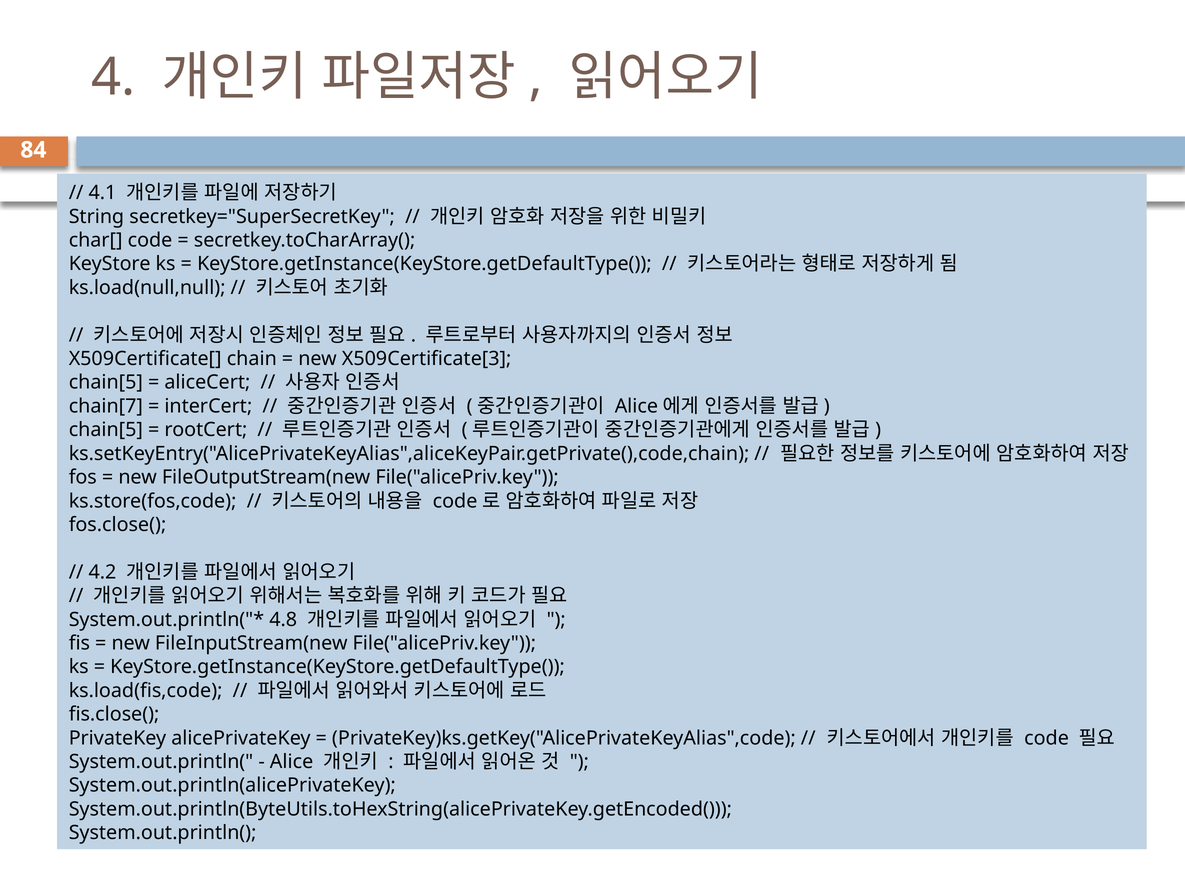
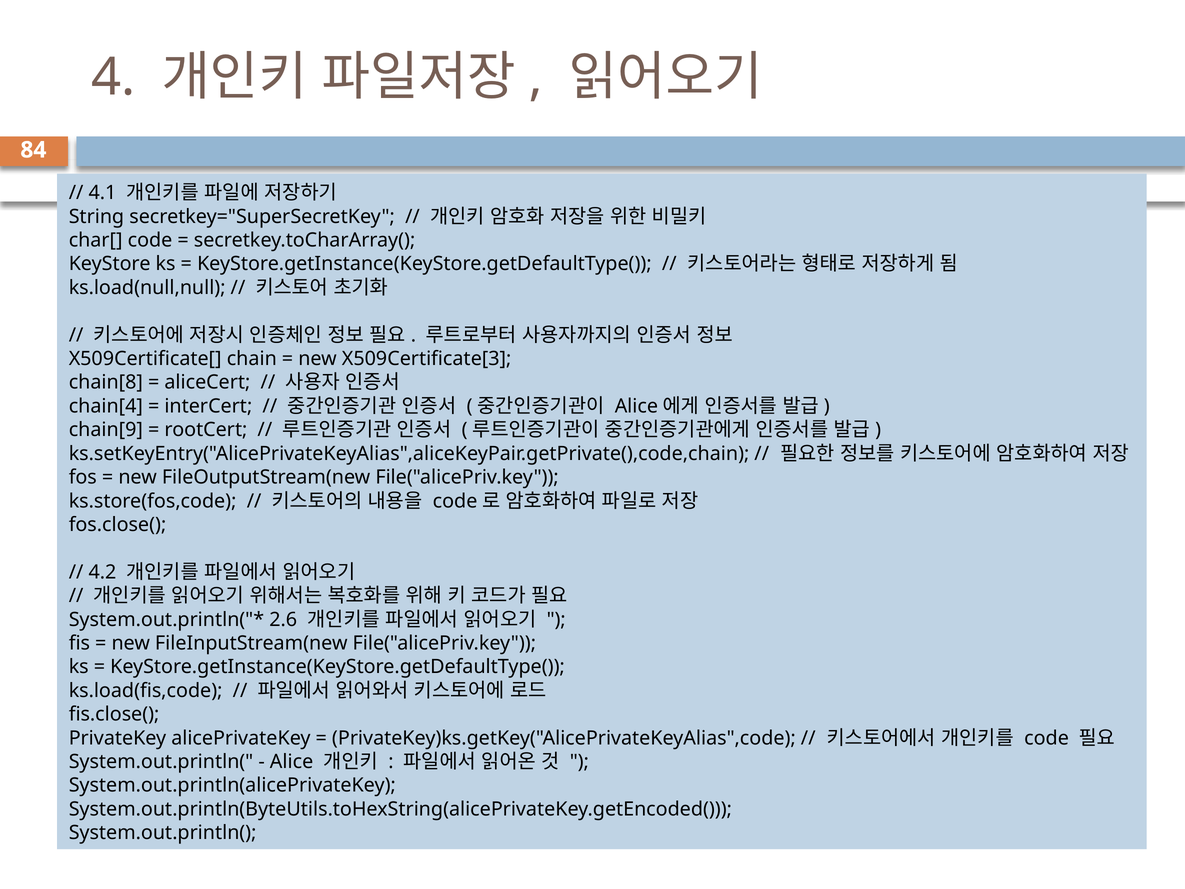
chain[5: chain[5 -> chain[8 (106, 382)
chain[7: chain[7 -> chain[4 (106, 406)
chain[5: chain[5 -> chain[9 (106, 430)
4.8: 4.8 -> 2.6 (283, 619)
